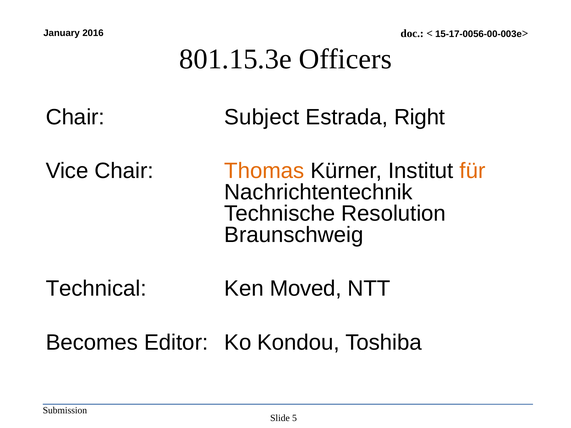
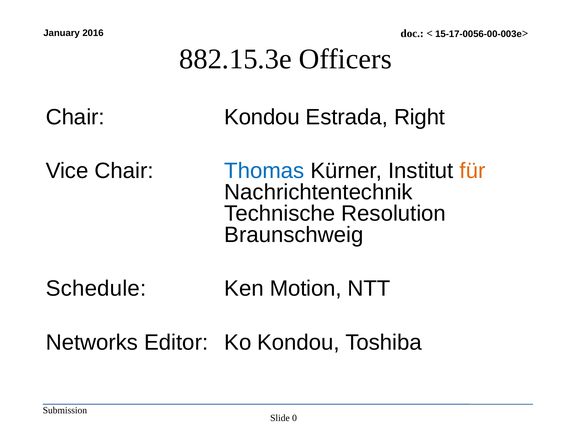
801.15.3e: 801.15.3e -> 882.15.3e (235, 59)
Chair Subject: Subject -> Kondou (262, 117)
Thomas colour: orange -> blue (264, 171)
Technical: Technical -> Schedule (96, 289)
Moved: Moved -> Motion (306, 289)
Becomes: Becomes -> Networks (92, 343)
5: 5 -> 0 (295, 418)
